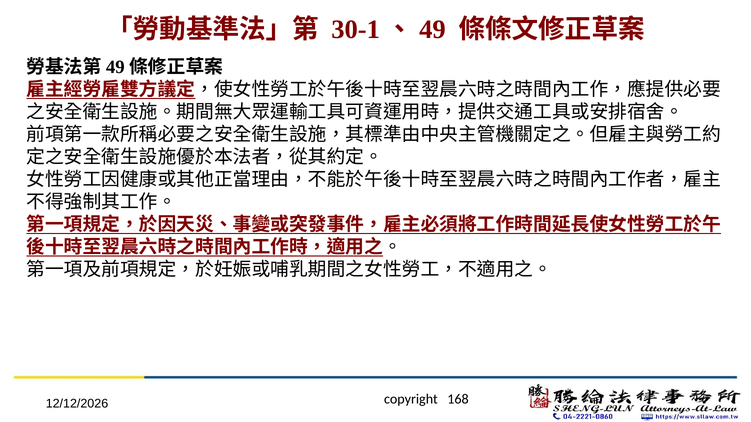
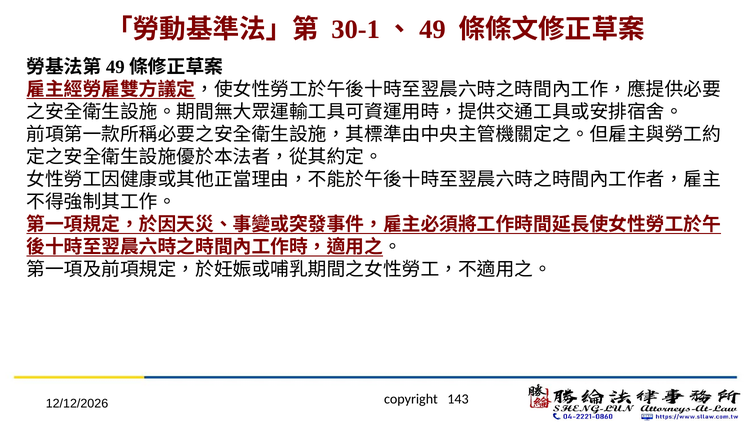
168: 168 -> 143 (458, 399)
